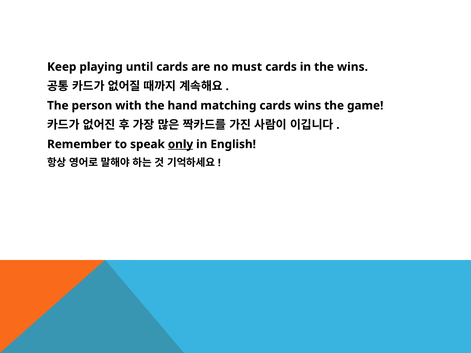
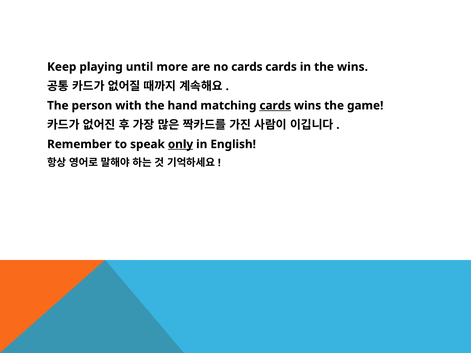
until cards: cards -> more (172, 67)
no must: must -> cards (247, 67)
cards underline: none -> present (275, 106)
